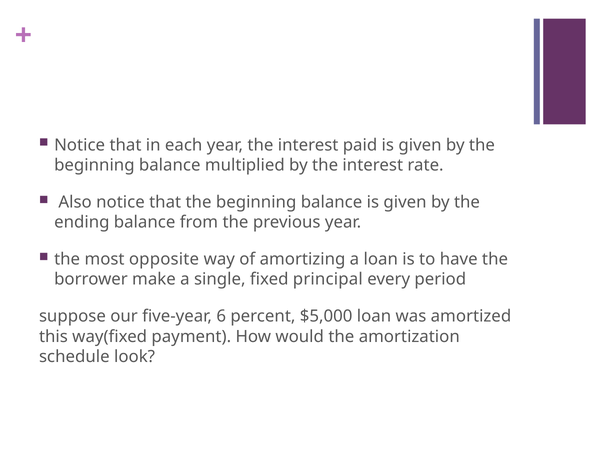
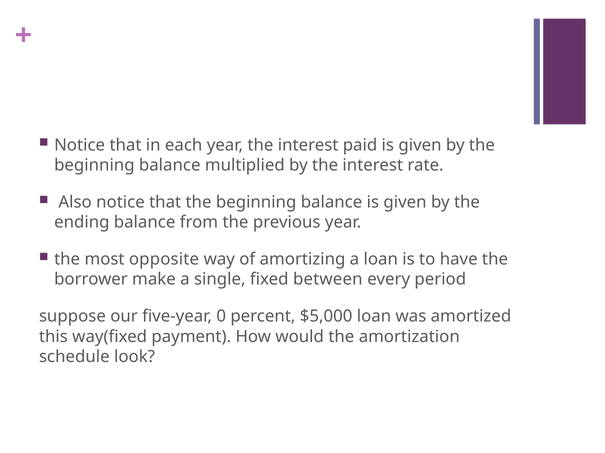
principal: principal -> between (328, 280)
6: 6 -> 0 (221, 317)
